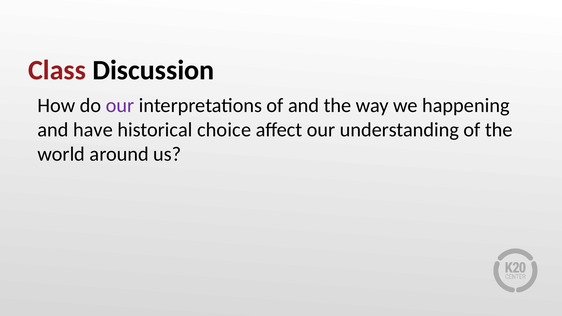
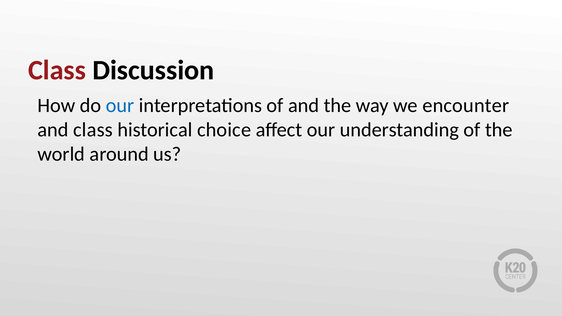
our colour: purple -> blue (120, 106)
happening: happening -> encounter (466, 106)
and have: have -> class (93, 130)
